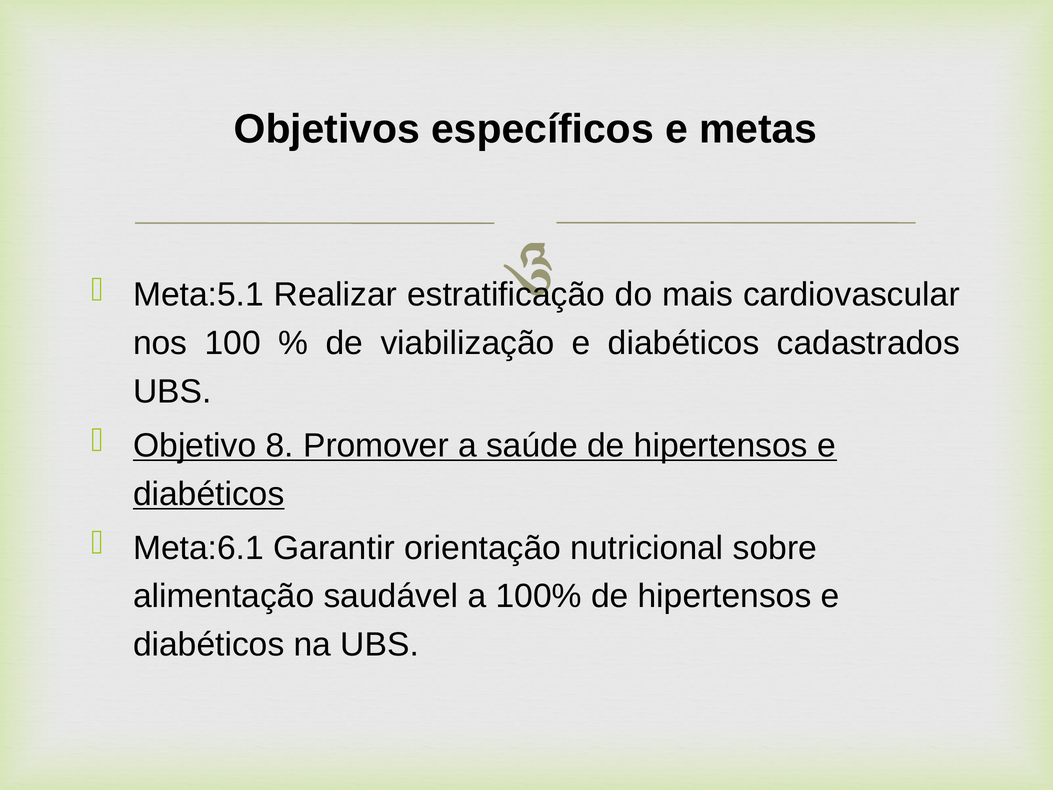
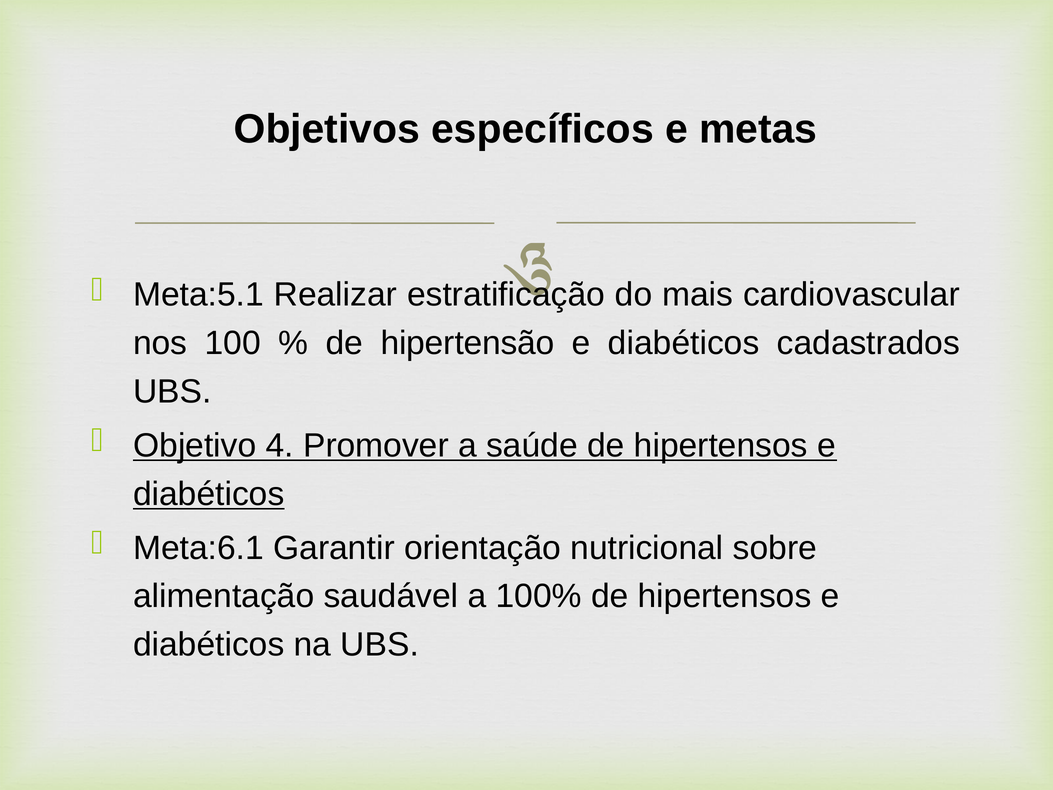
viabilização: viabilização -> hipertensão (468, 343)
8: 8 -> 4 (280, 445)
